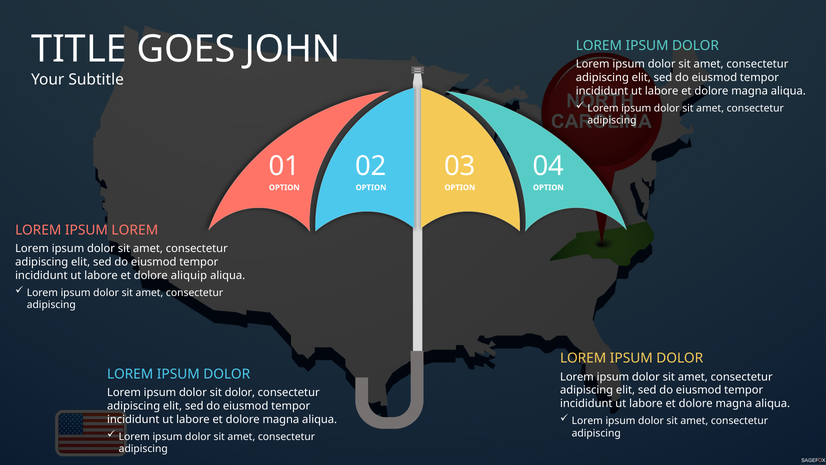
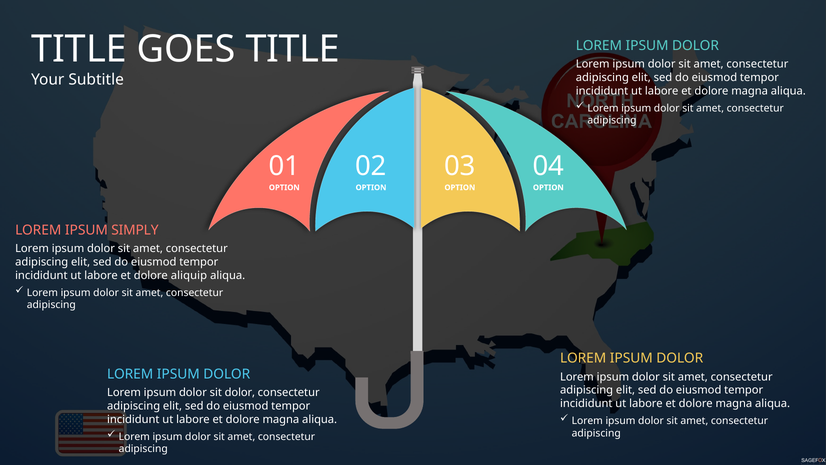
GOES JOHN: JOHN -> TITLE (293, 49)
IPSUM LOREM: LOREM -> SIMPLY (135, 230)
